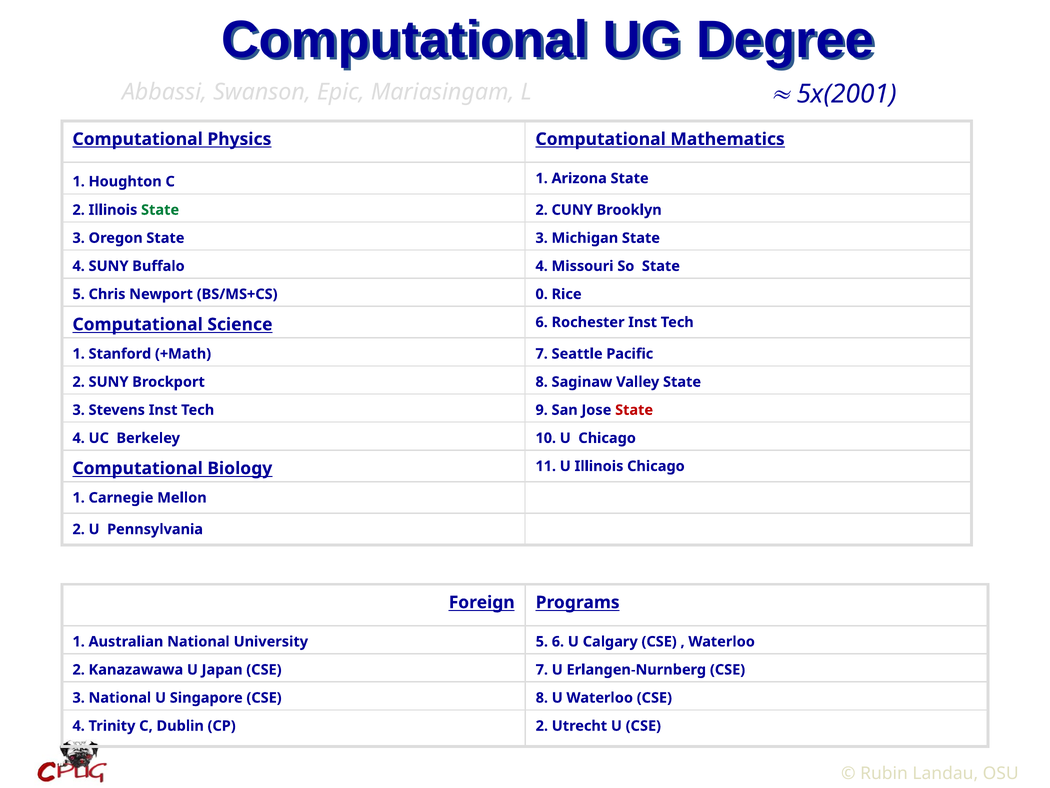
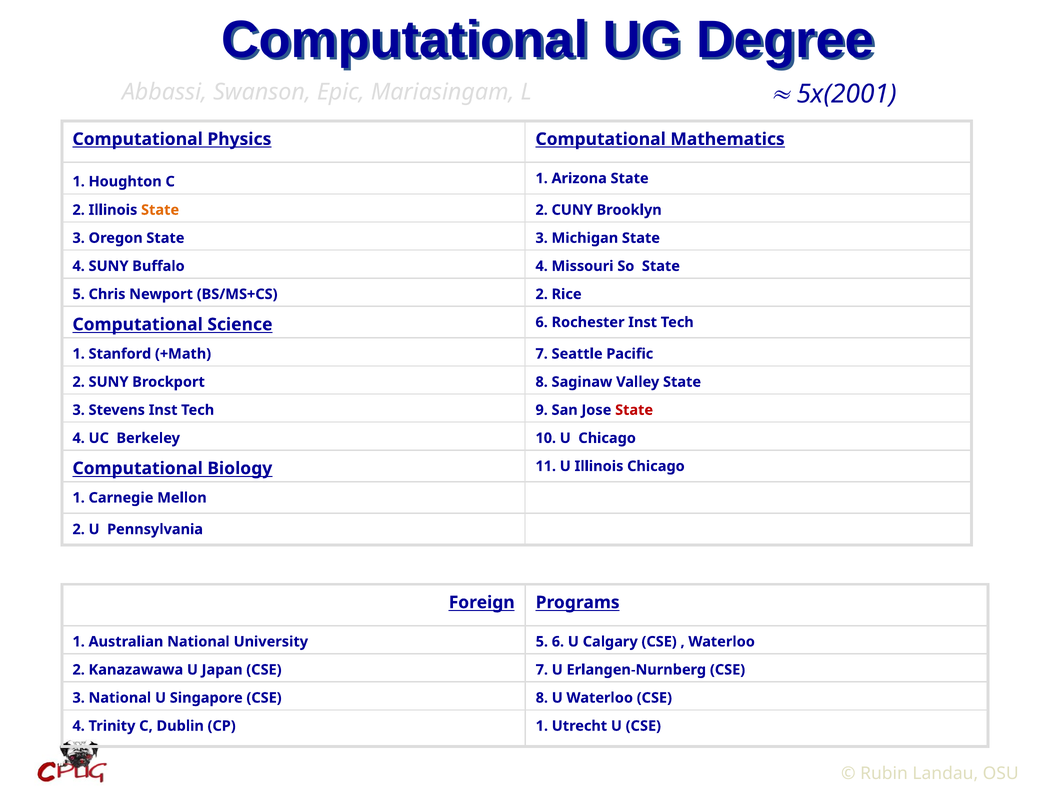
State colour: green -> orange (160, 210)
BS/MS+CS 0: 0 -> 2 (542, 294)
CP 2: 2 -> 1 (542, 725)
